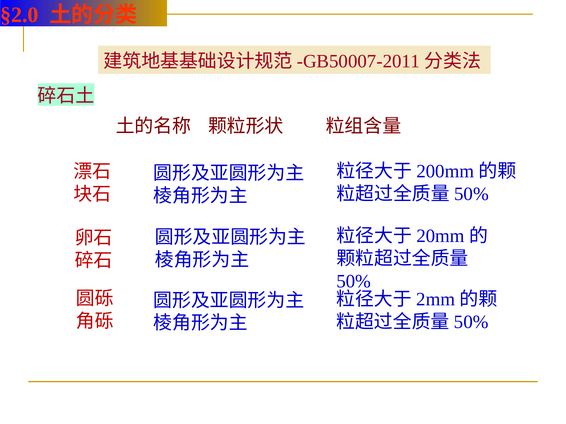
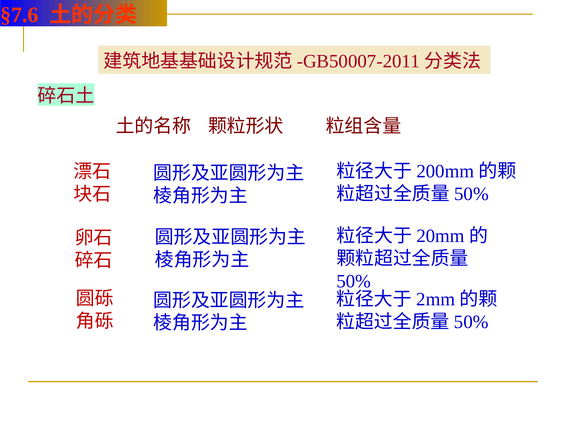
§2.0: §2.0 -> §7.6 (19, 15)
